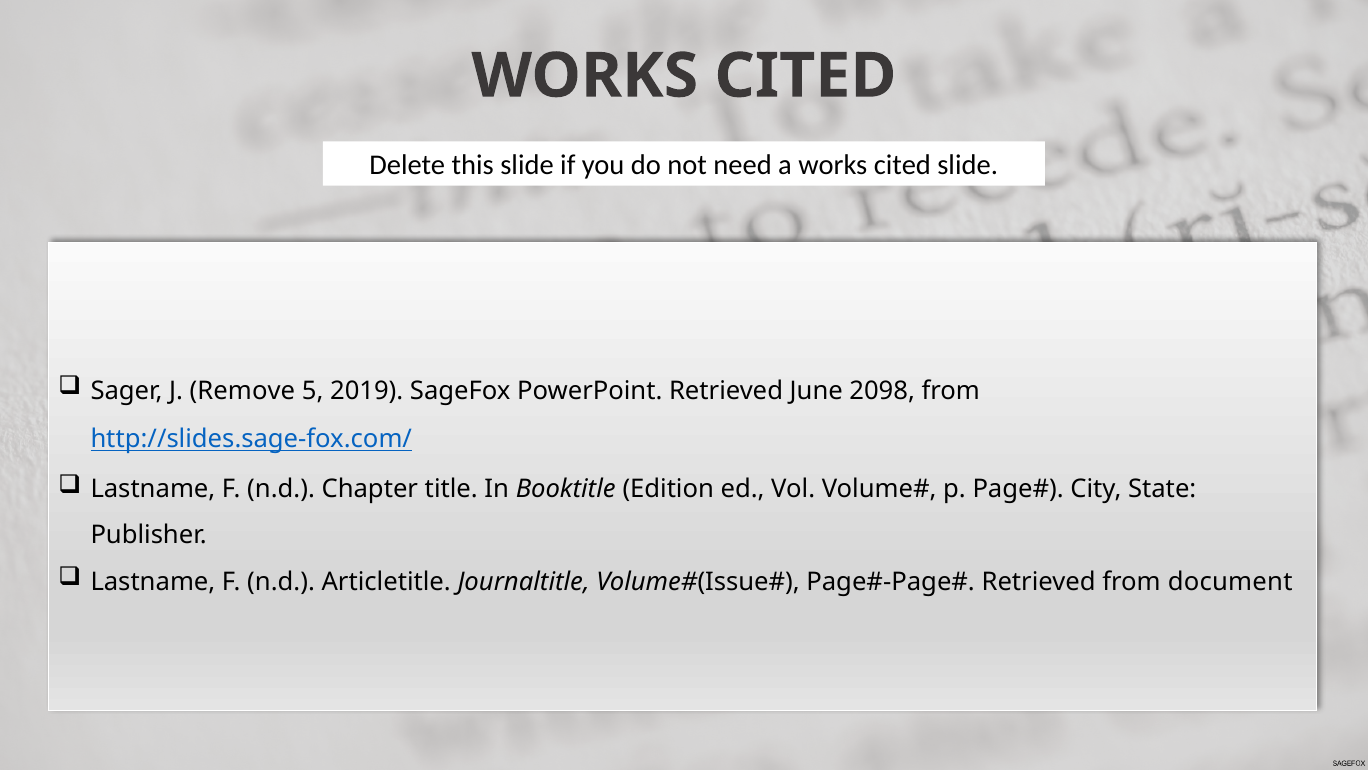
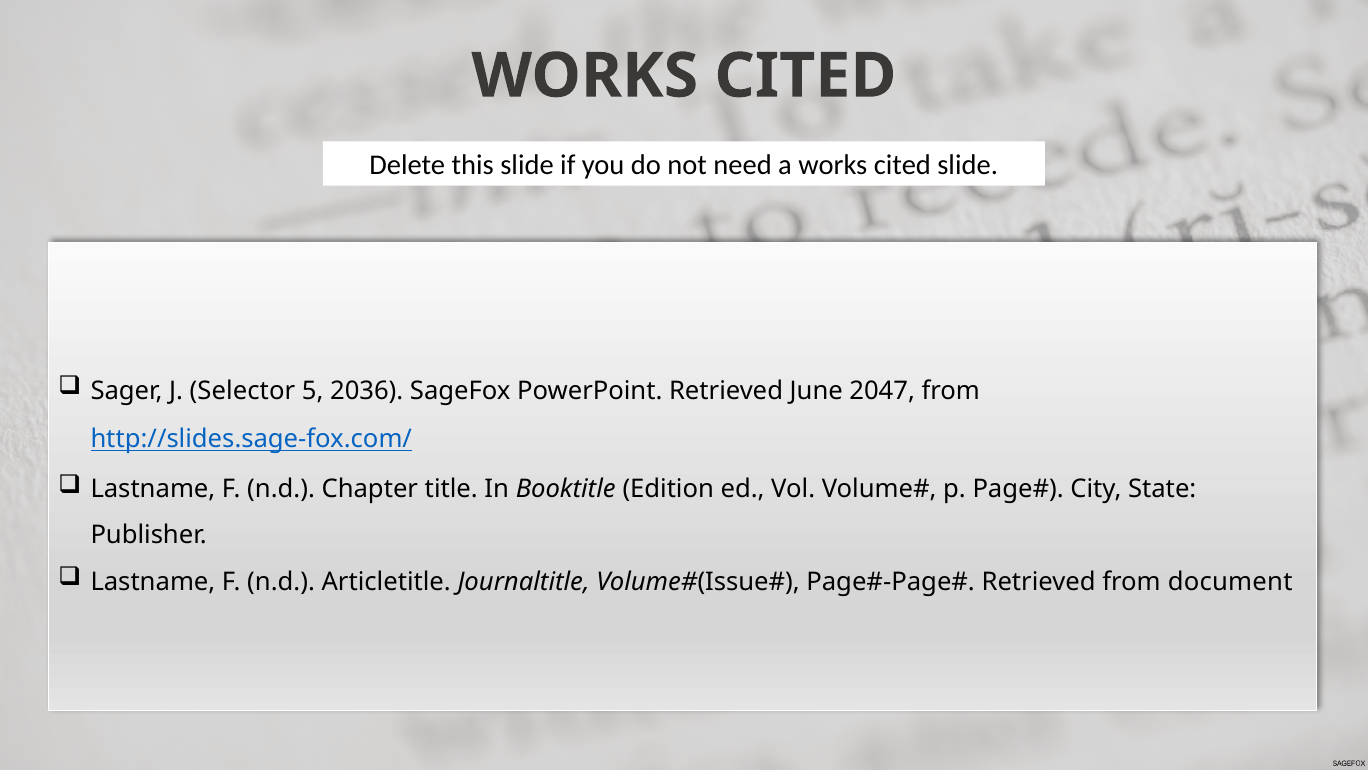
Remove: Remove -> Selector (242, 390)
2019: 2019 -> 2036 (367, 390)
2098: 2098 -> 2047 (882, 390)
